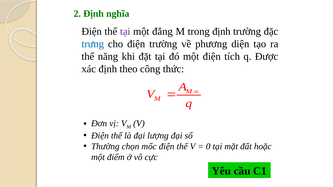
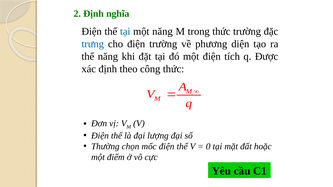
tại colour: purple -> blue (125, 31)
một đẳng: đẳng -> năng (162, 31)
trong định: định -> thức (221, 31)
